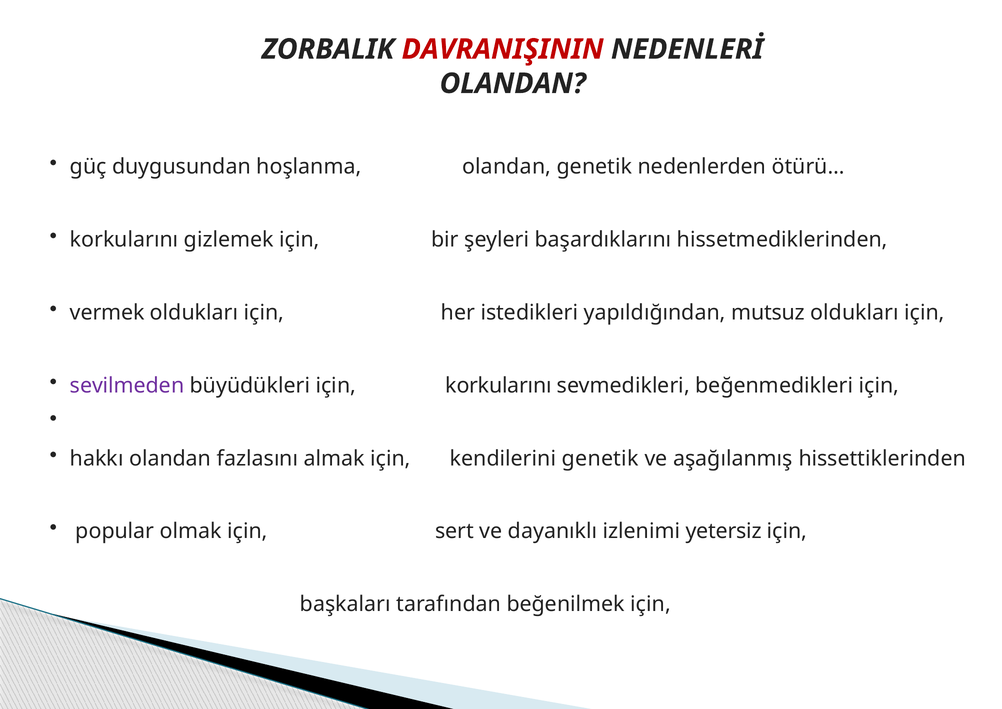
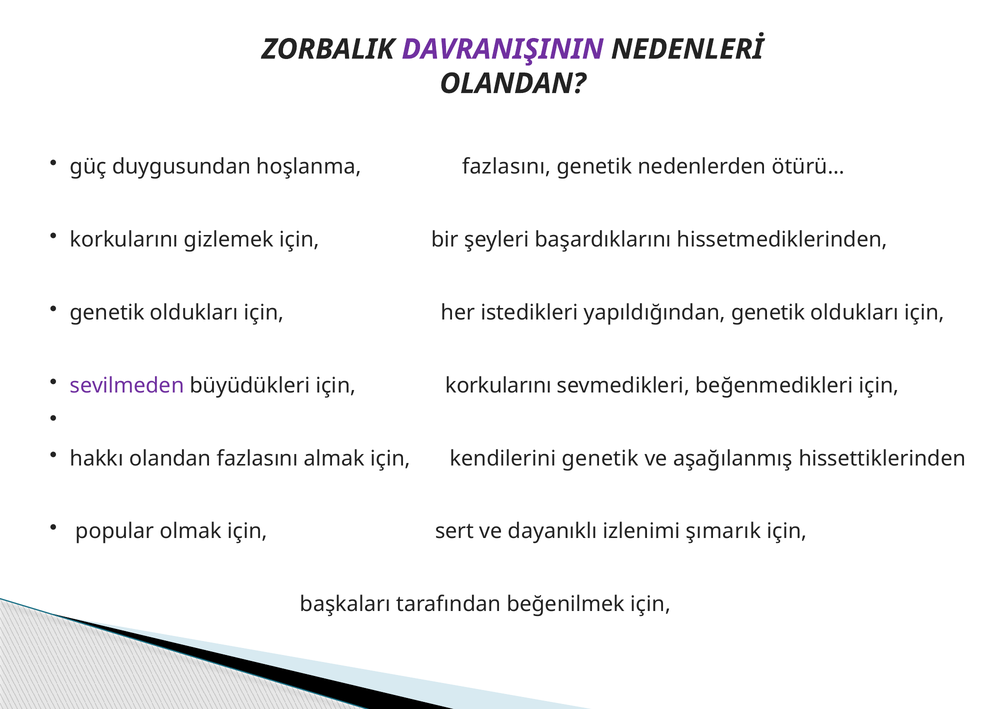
DAVRANIŞININ colour: red -> purple (503, 49)
hoşlanma olandan: olandan -> fazlasını (507, 167)
vermek: vermek -> genetik (107, 313)
yapıldığından mutsuz: mutsuz -> genetik (768, 313)
yetersiz: yetersiz -> şımarık (723, 531)
